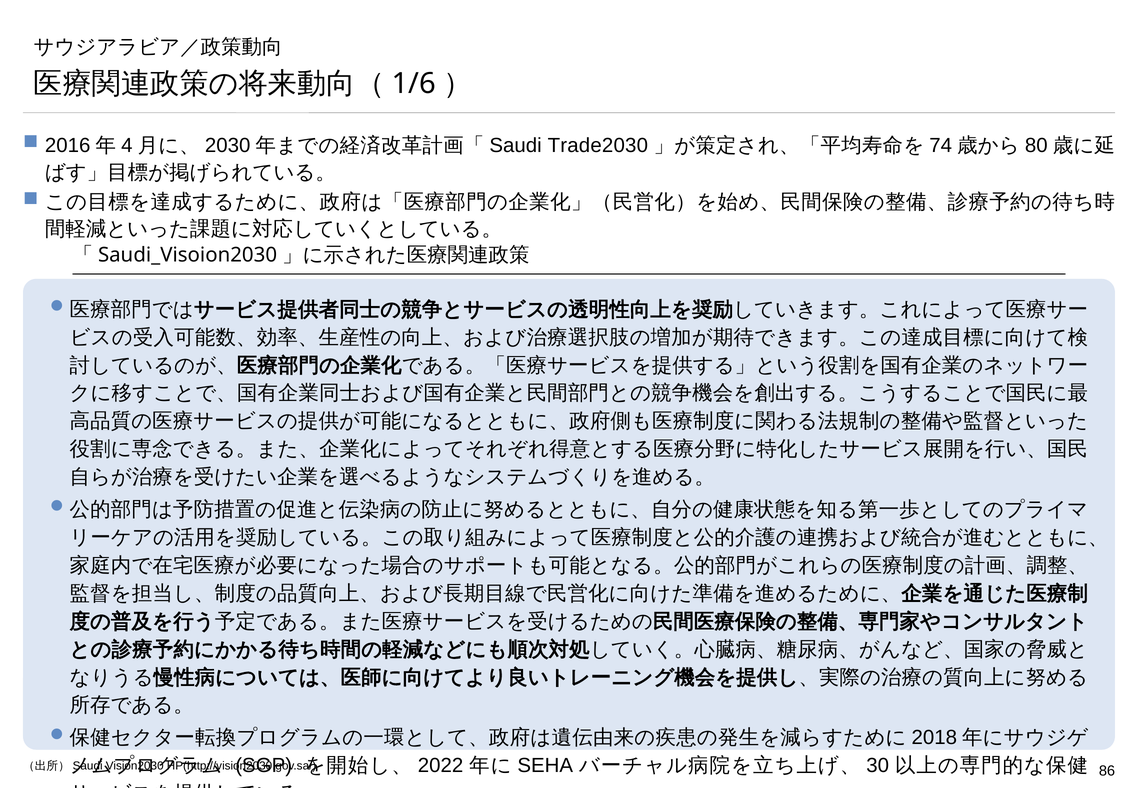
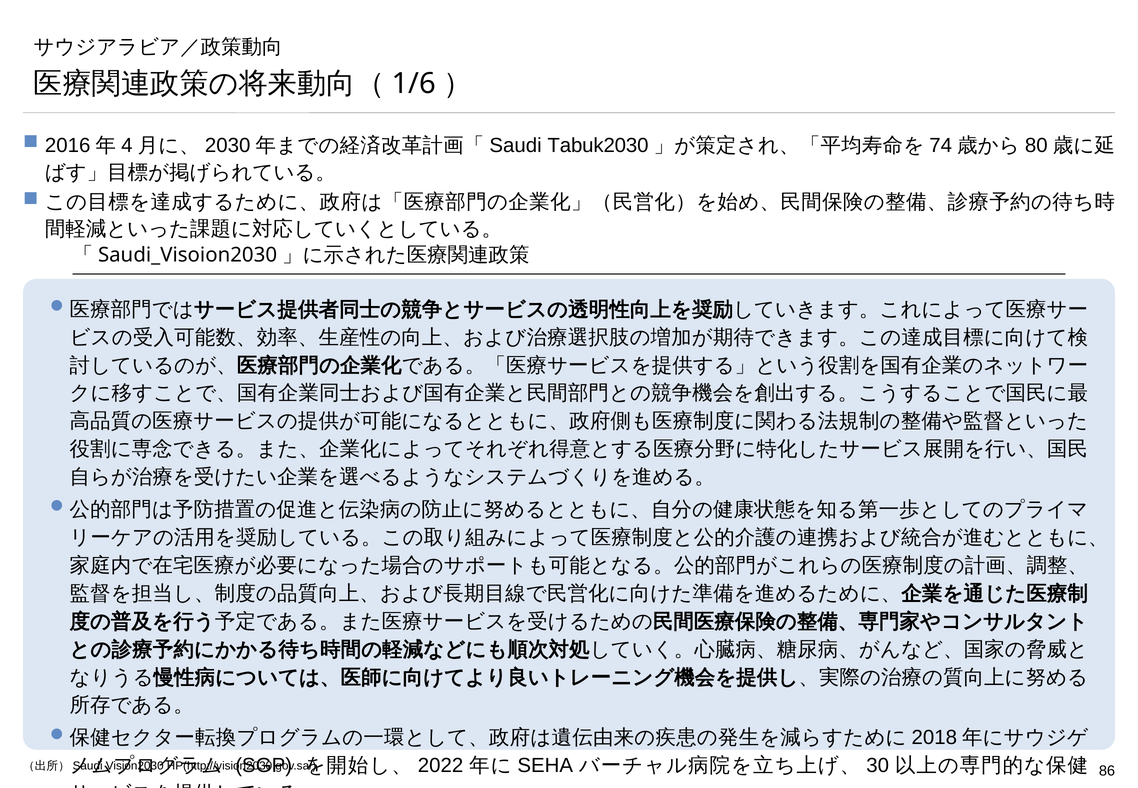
Trade2030: Trade2030 -> Tabuk2030 (598, 145)
